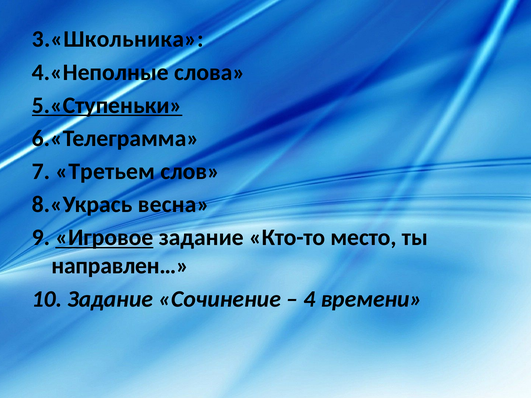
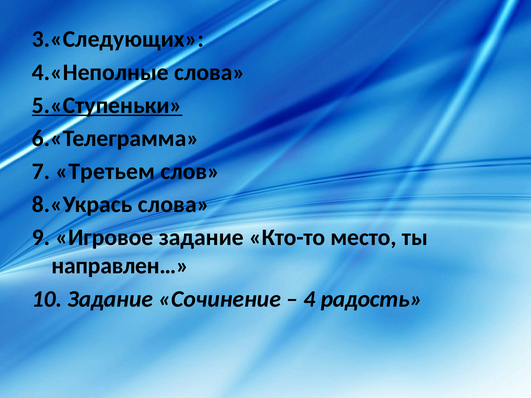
3.«Школьника: 3.«Школьника -> 3.«Следующих (118, 39)
8.«Укрась весна: весна -> слова (174, 205)
Игровое underline: present -> none (104, 238)
времени: времени -> радость (372, 299)
